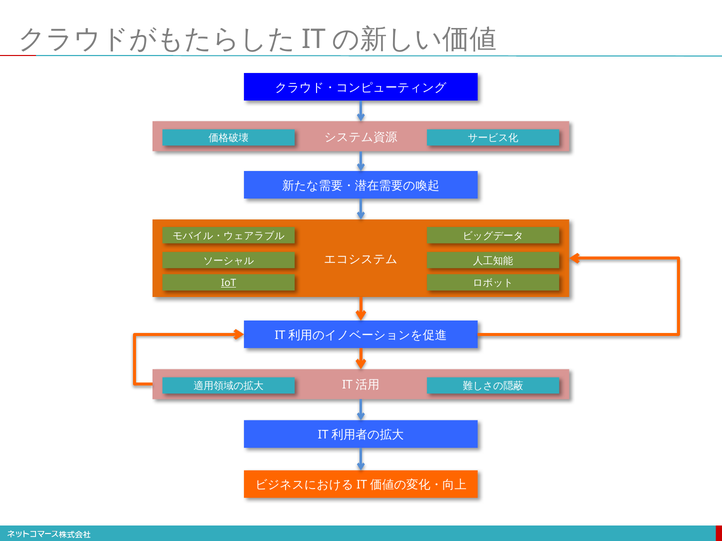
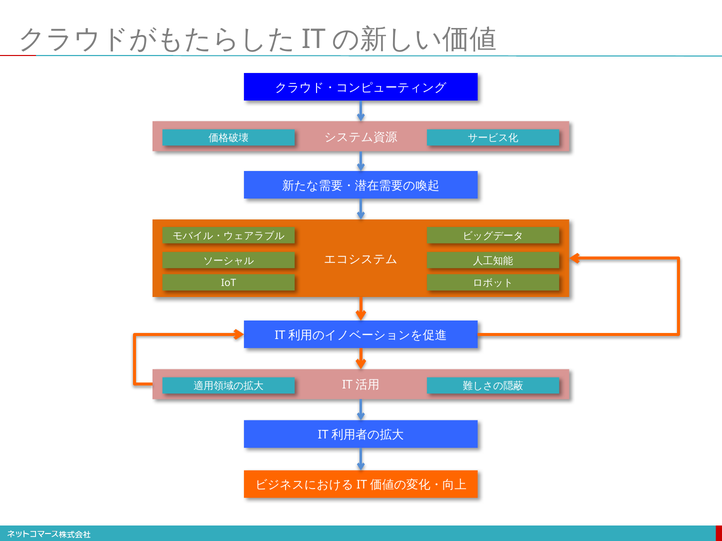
IoT underline: present -> none (229, 283)
